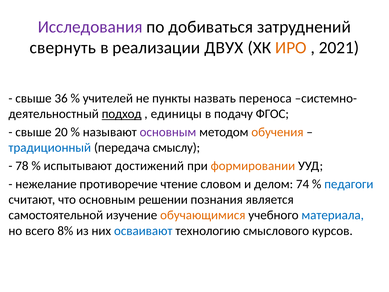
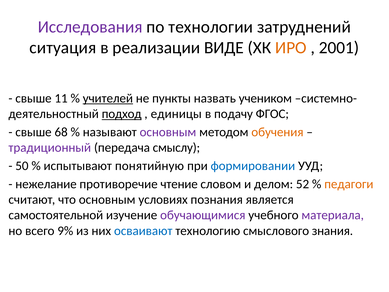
добиваться: добиваться -> технологии (211, 27)
свернуть: свернуть -> ситуация (63, 48)
ДВУХ: ДВУХ -> ВИДЕ (224, 48)
2021: 2021 -> 2001 (339, 48)
36: 36 -> 11 (61, 98)
учителей underline: none -> present (108, 98)
переноса: переноса -> учеником (265, 98)
20: 20 -> 68 (61, 132)
традиционный colour: blue -> purple (50, 148)
78: 78 -> 50 (22, 166)
достижений: достижений -> понятийную (149, 166)
формировании colour: orange -> blue (253, 166)
74: 74 -> 52 (303, 184)
педагоги colour: blue -> orange (349, 184)
решении: решении -> условиях (163, 199)
обучающимися colour: orange -> purple (203, 215)
материала colour: blue -> purple (333, 215)
8%: 8% -> 9% (65, 231)
курсов: курсов -> знания (332, 231)
